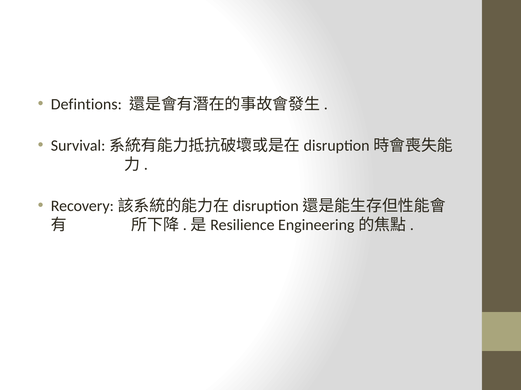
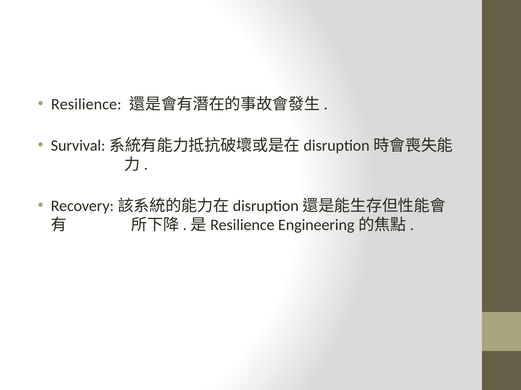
Defintions: Defintions -> Resilience (86, 104)
